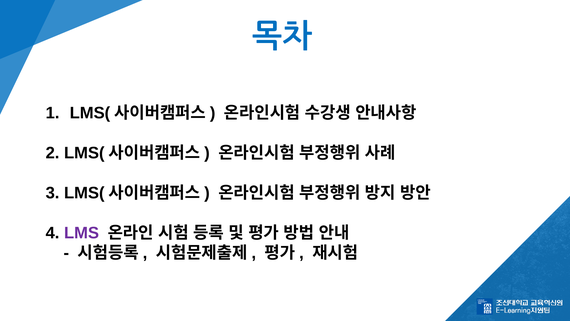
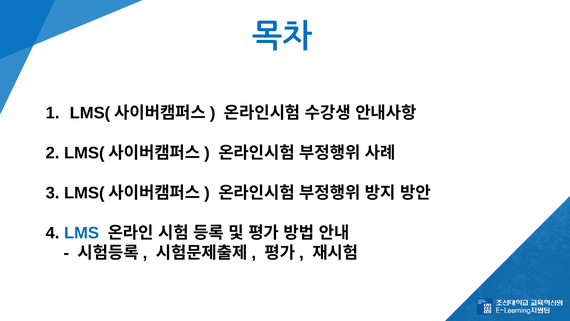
LMS colour: purple -> blue (82, 233)
